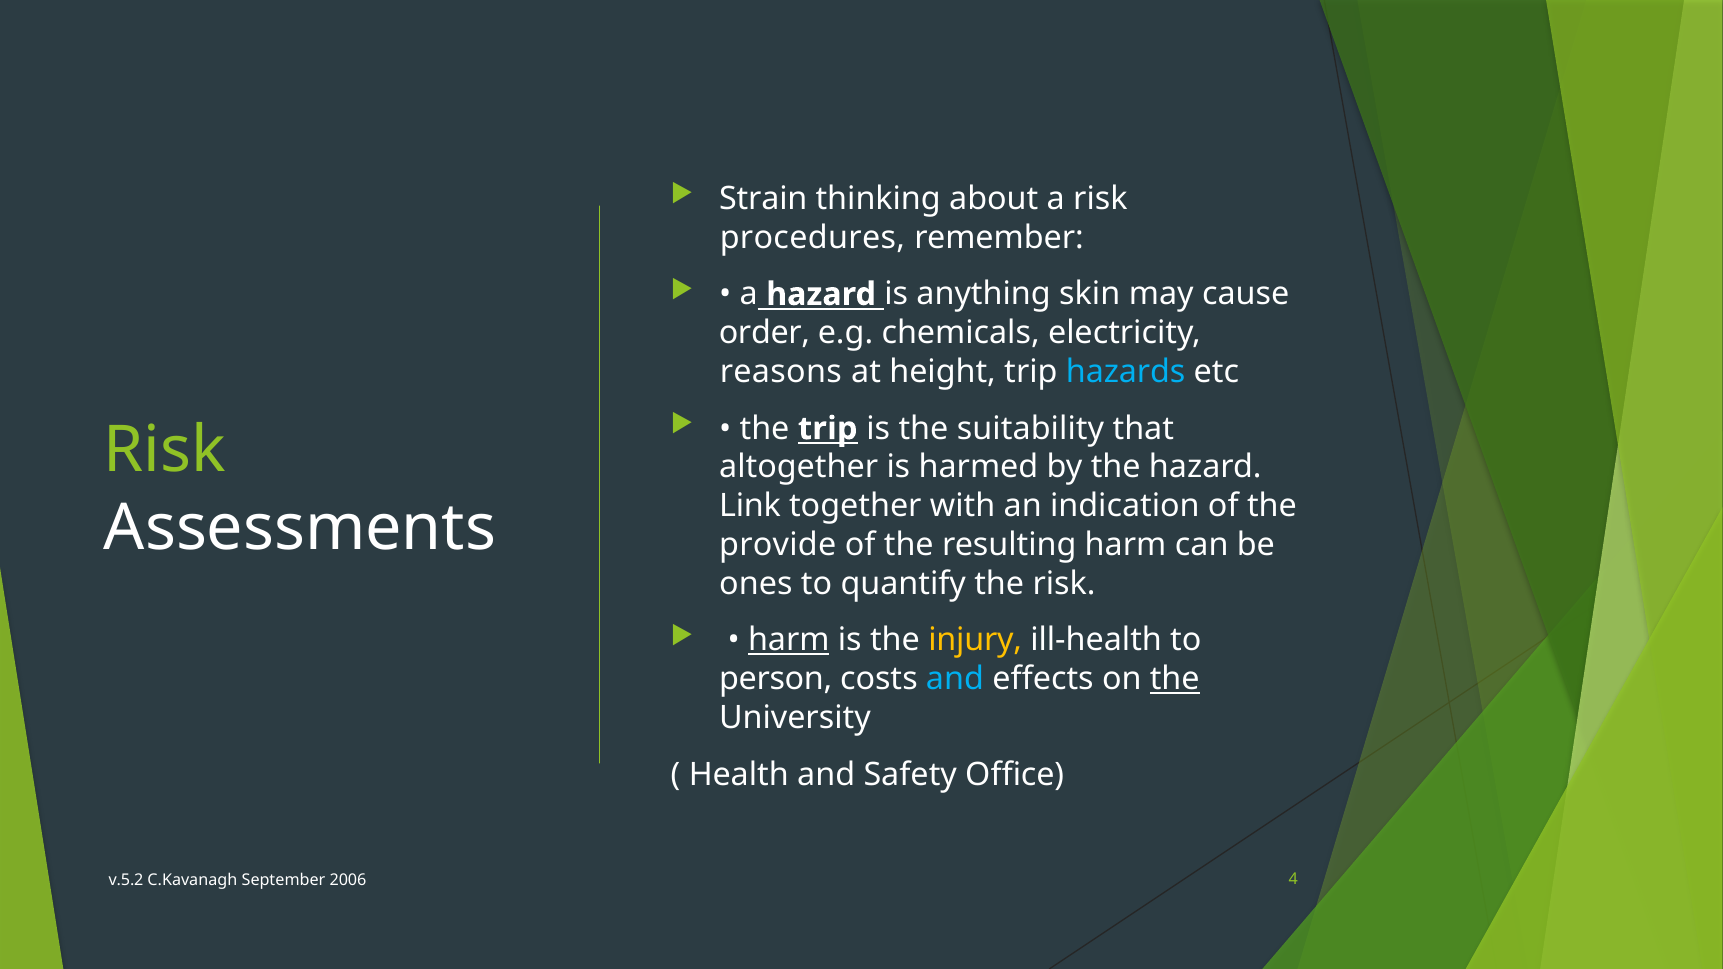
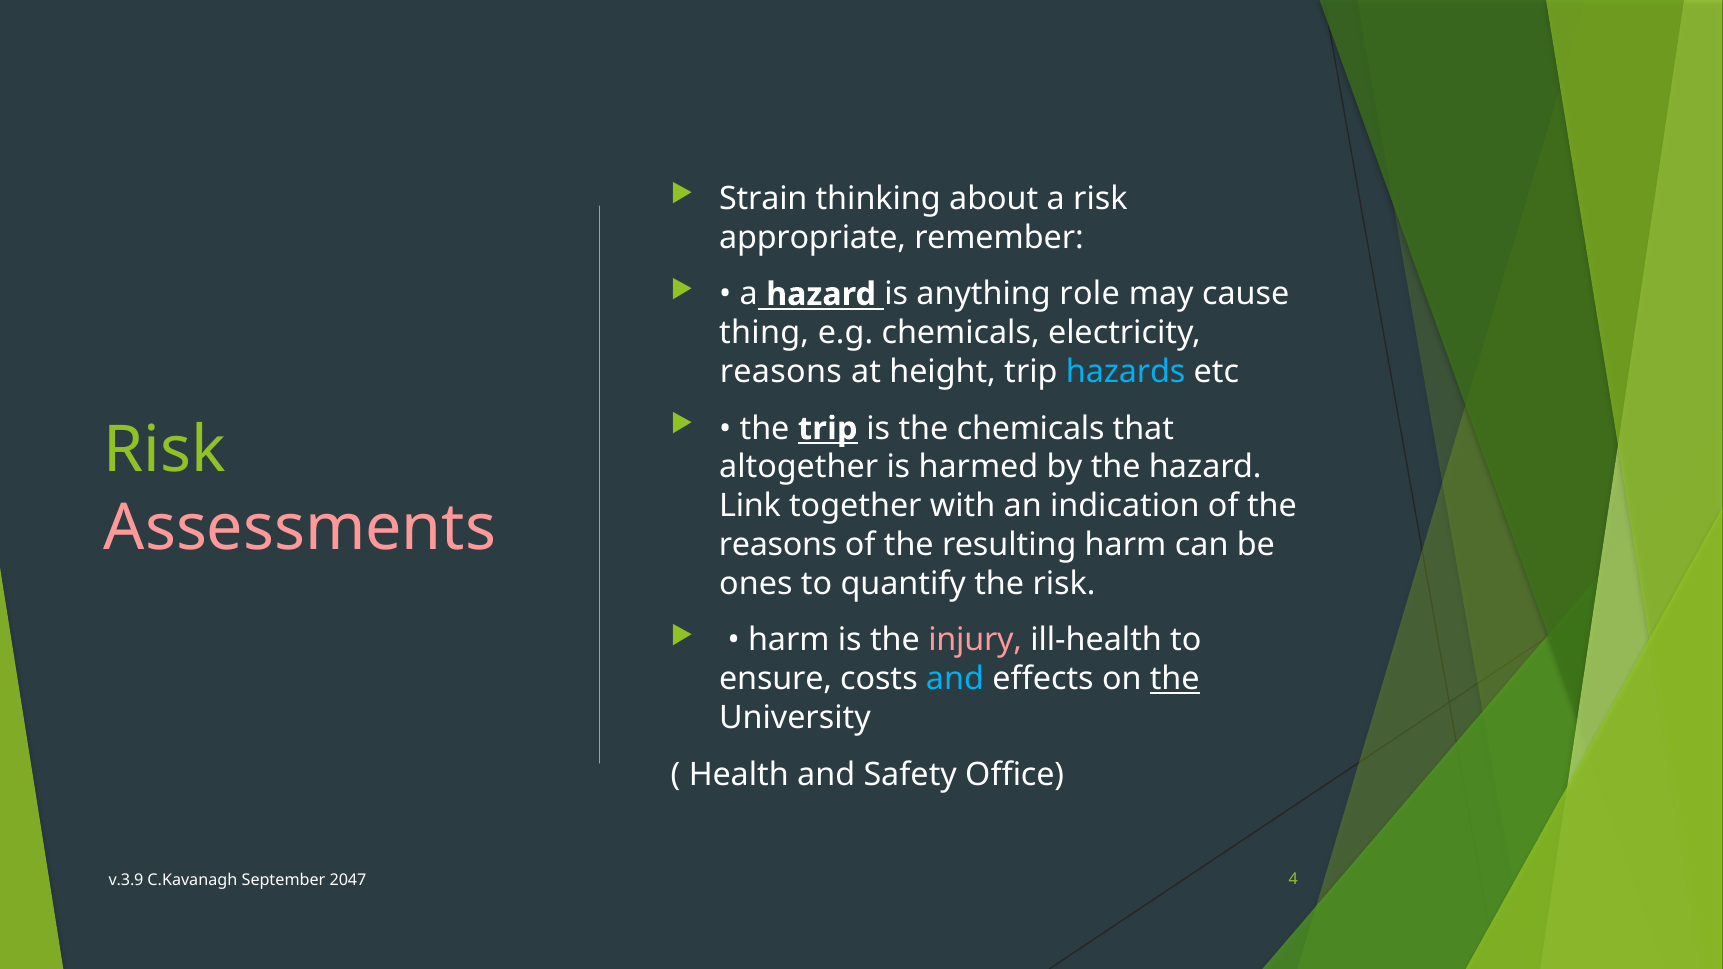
procedures: procedures -> appropriate (813, 238)
skin: skin -> role (1090, 294)
order: order -> thing (764, 333)
the suitability: suitability -> chemicals (1031, 429)
Assessments colour: white -> pink (300, 528)
provide: provide -> reasons (778, 545)
harm underline: present -> none (789, 640)
injury colour: yellow -> pink (975, 640)
person: person -> ensure (776, 679)
v.5.2: v.5.2 -> v.3.9 (126, 881)
2006: 2006 -> 2047 (348, 881)
